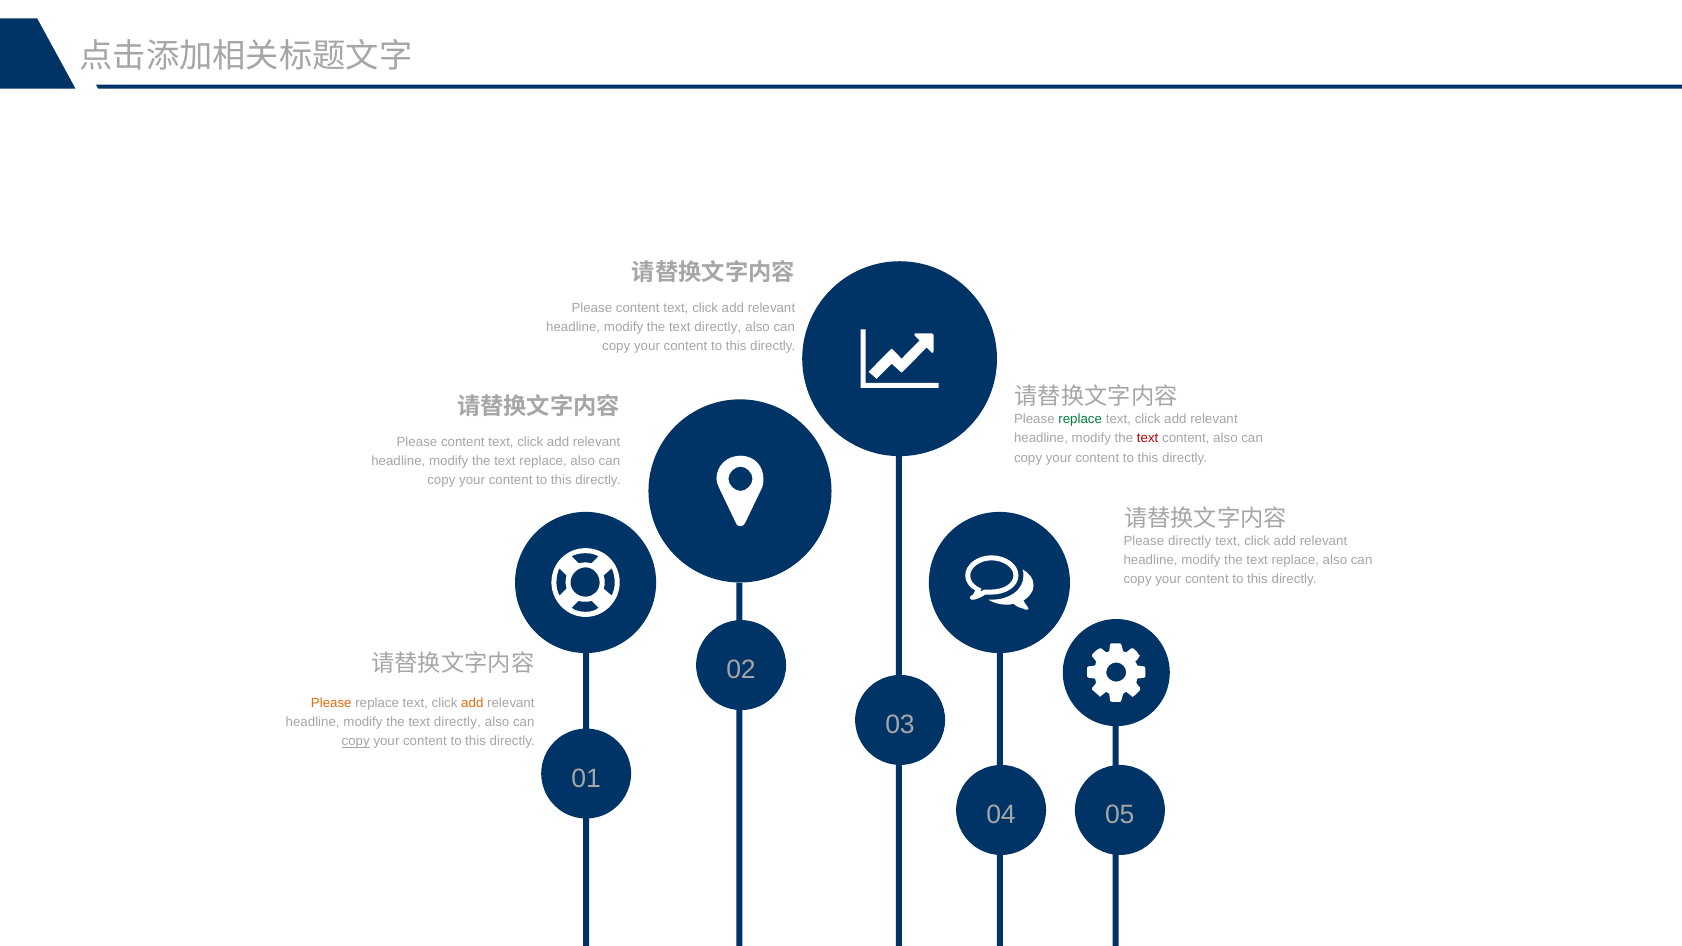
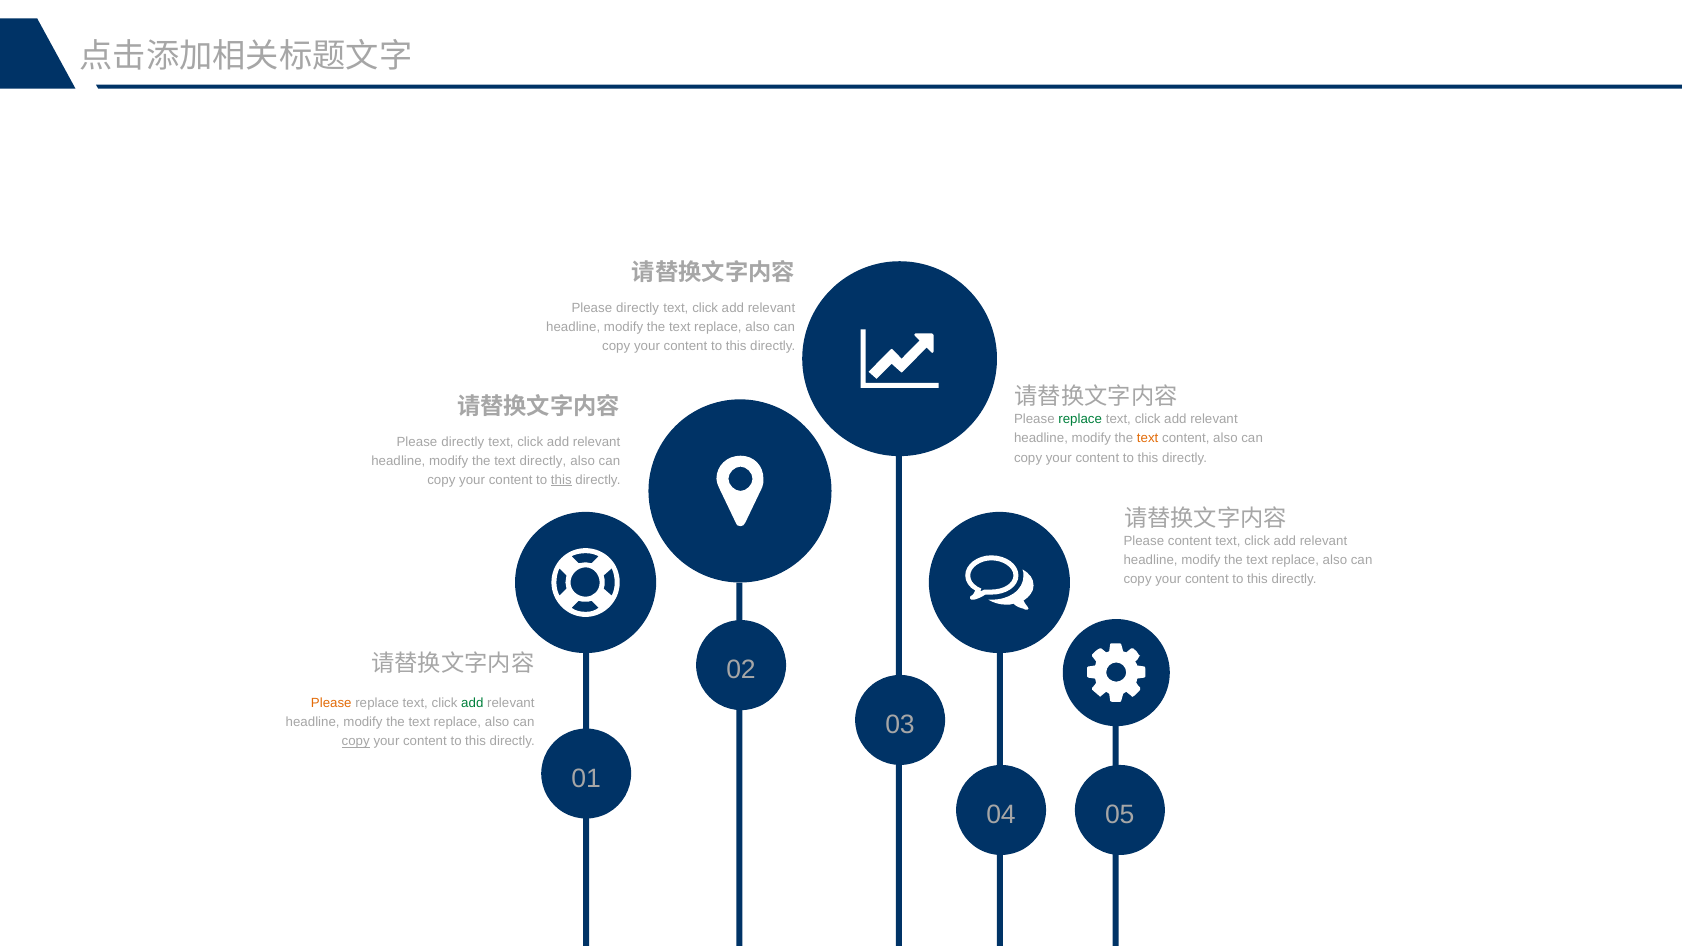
content: content -> directly (638, 308)
directly: directly -> replace (718, 327)
text colour: red -> orange (1148, 439)
content: content -> directly (463, 442)
replace: replace -> directly (543, 461)
this underline: none -> present (561, 480)
Please directly: directly -> content (1190, 541)
add colour: orange -> green (472, 703)
directly: directly -> replace (457, 722)
